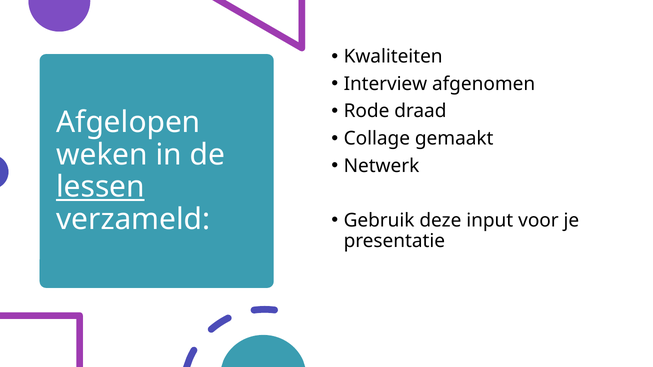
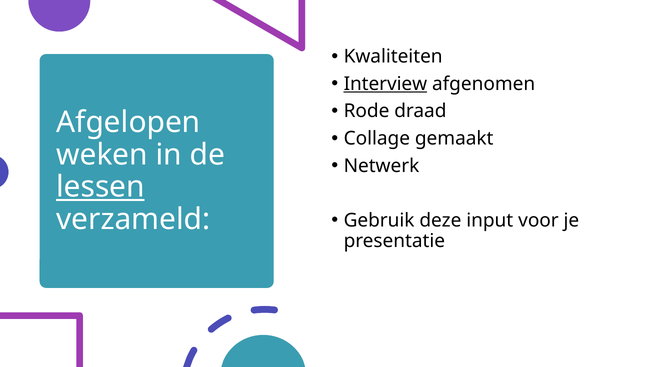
Interview underline: none -> present (385, 84)
